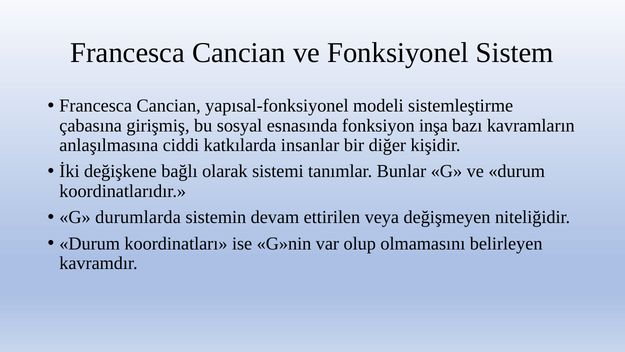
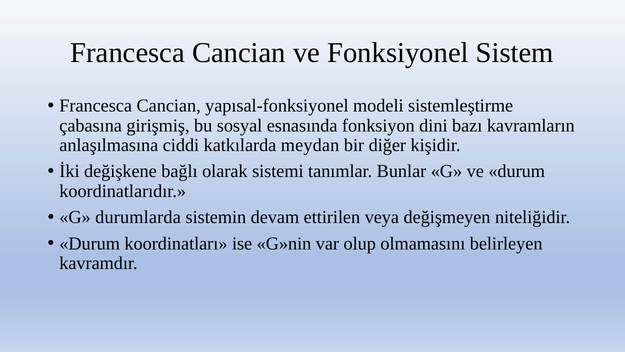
inşa: inşa -> dini (433, 125)
insanlar: insanlar -> meydan (310, 145)
